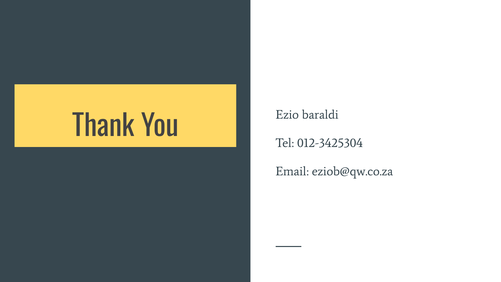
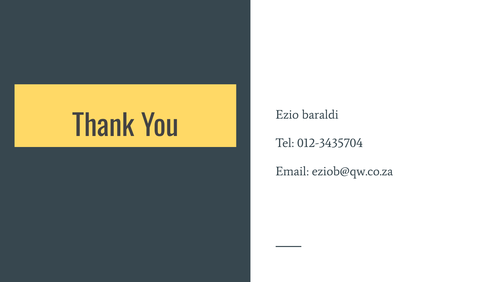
012-3425304: 012-3425304 -> 012-3435704 (330, 143)
